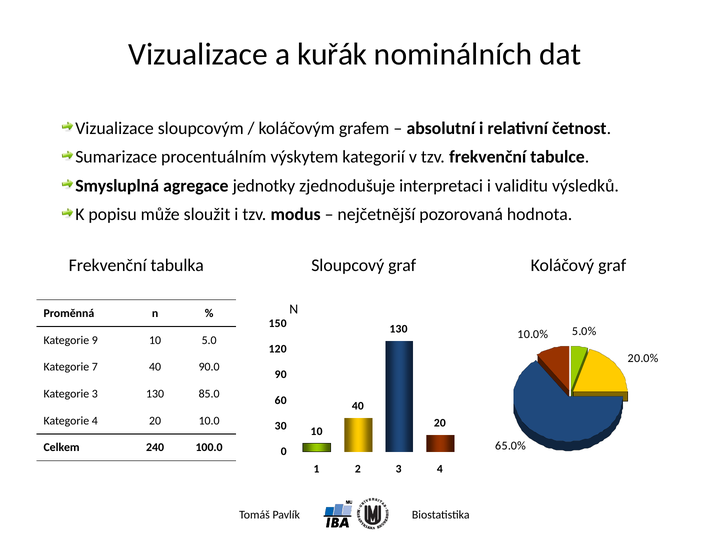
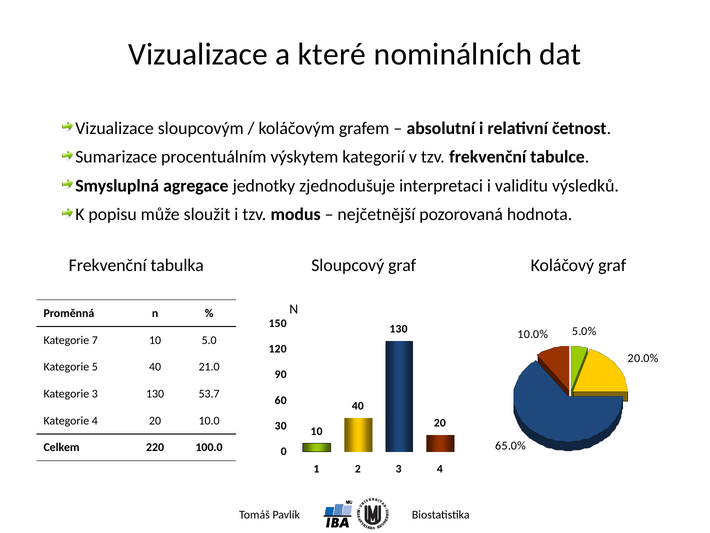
kuřák: kuřák -> které (332, 54)
9: 9 -> 7 (95, 340)
7: 7 -> 5 (95, 367)
90.0: 90.0 -> 21.0 (209, 367)
85.0: 85.0 -> 53.7 (209, 393)
240: 240 -> 220 (155, 447)
